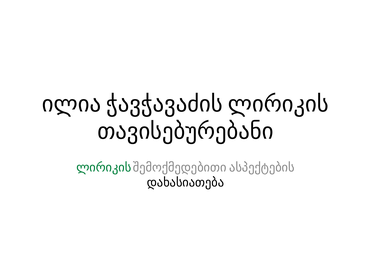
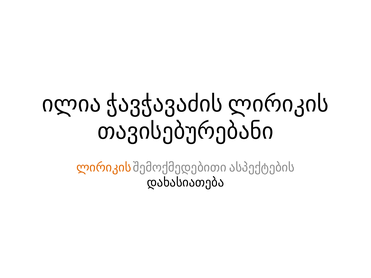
ლირიკის colour: green -> orange (104, 168)
